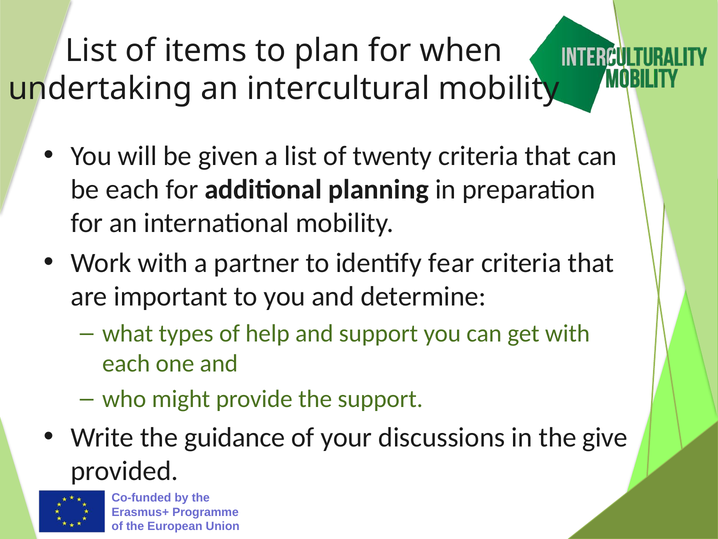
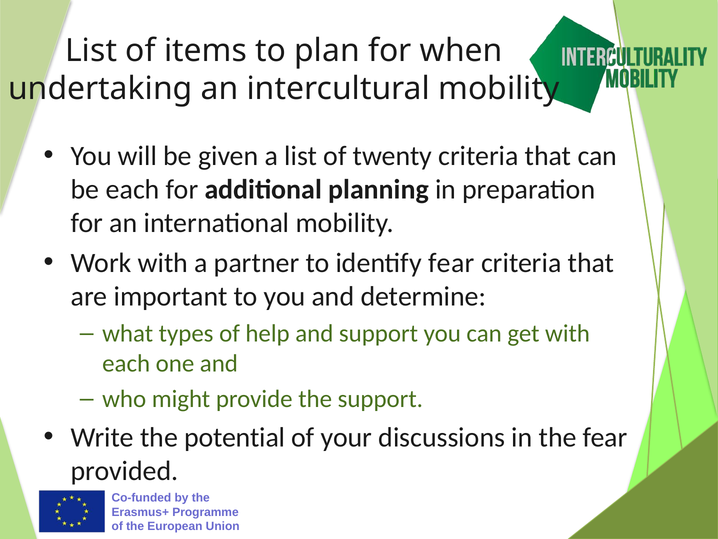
guidance: guidance -> potential (235, 437)
the give: give -> fear (605, 437)
